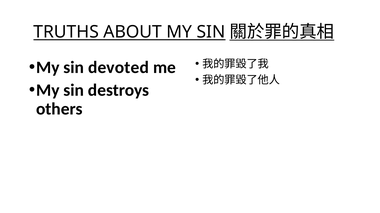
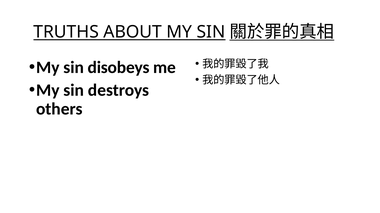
devoted: devoted -> disobeys (119, 68)
